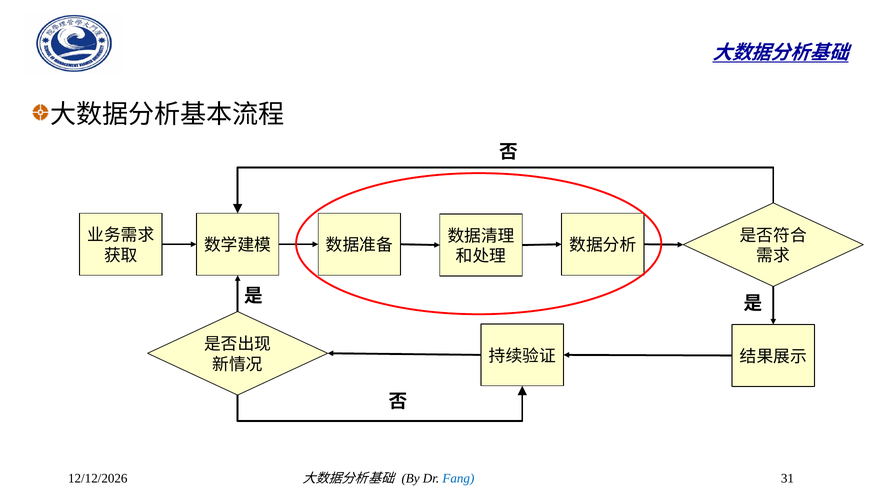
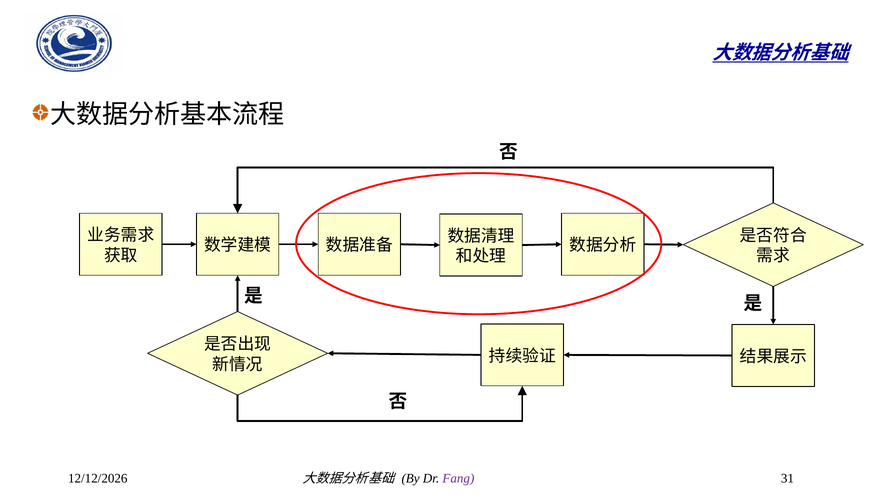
Fang colour: blue -> purple (458, 478)
